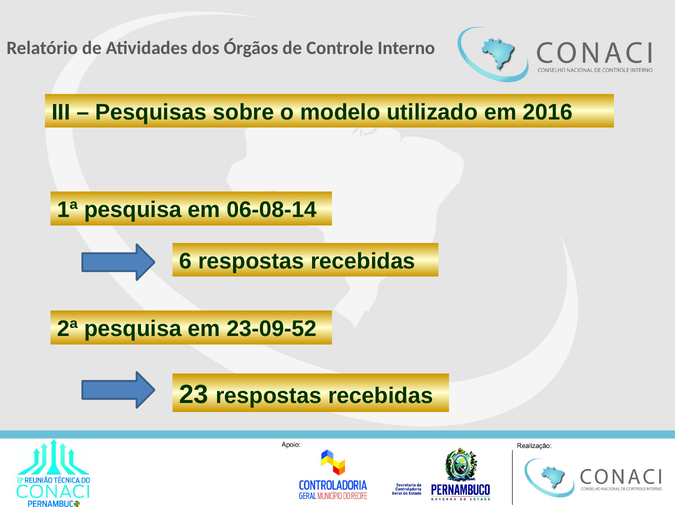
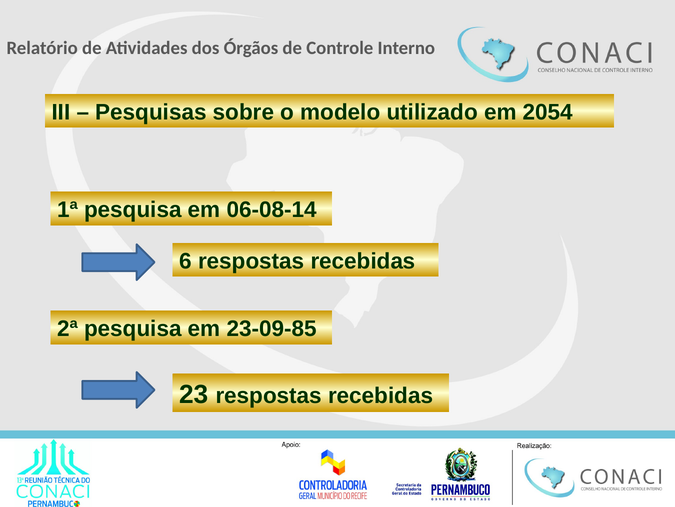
2016: 2016 -> 2054 (548, 112)
23-09-52: 23-09-52 -> 23-09-85 (272, 329)
